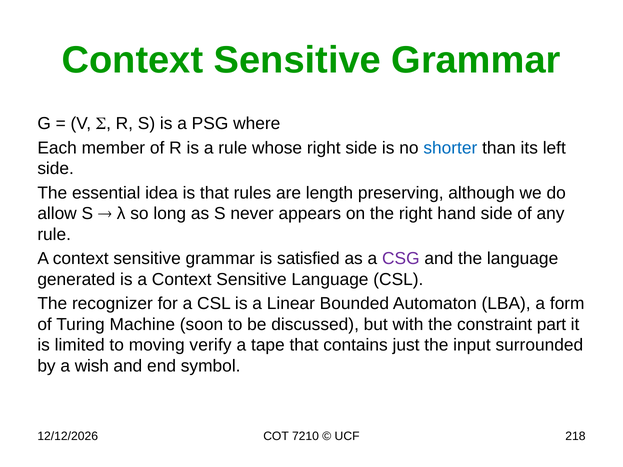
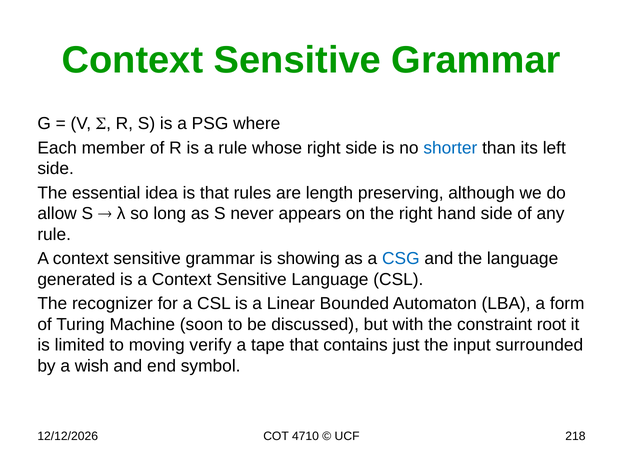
satisfied: satisfied -> showing (308, 259)
CSG colour: purple -> blue (401, 259)
part: part -> root (552, 325)
7210: 7210 -> 4710 (305, 437)
